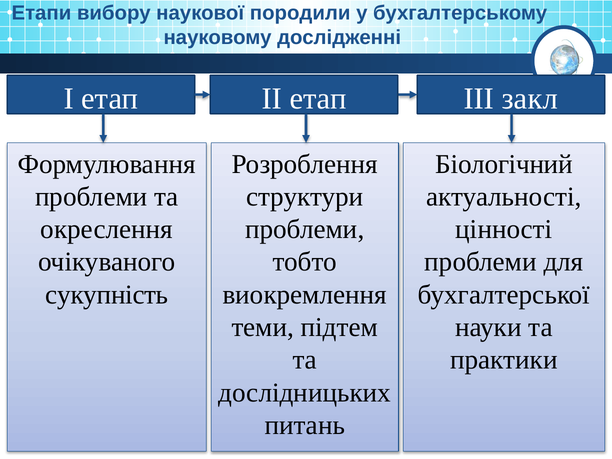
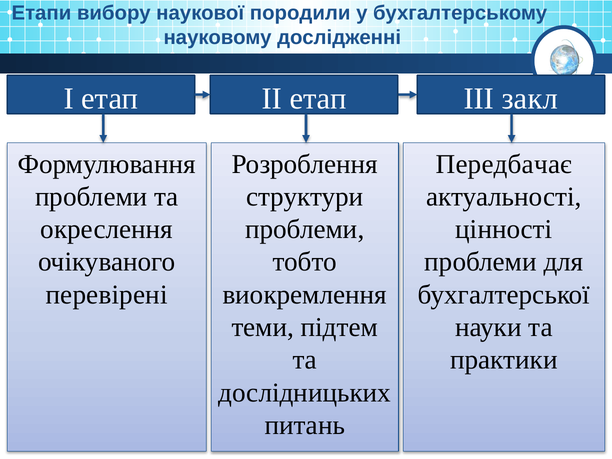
Біологічний: Біологічний -> Передбачає (504, 164)
сукупність: сукупність -> перевірені (107, 295)
